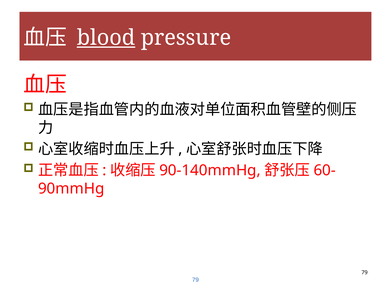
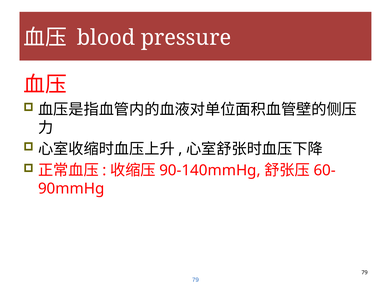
blood underline: present -> none (106, 38)
